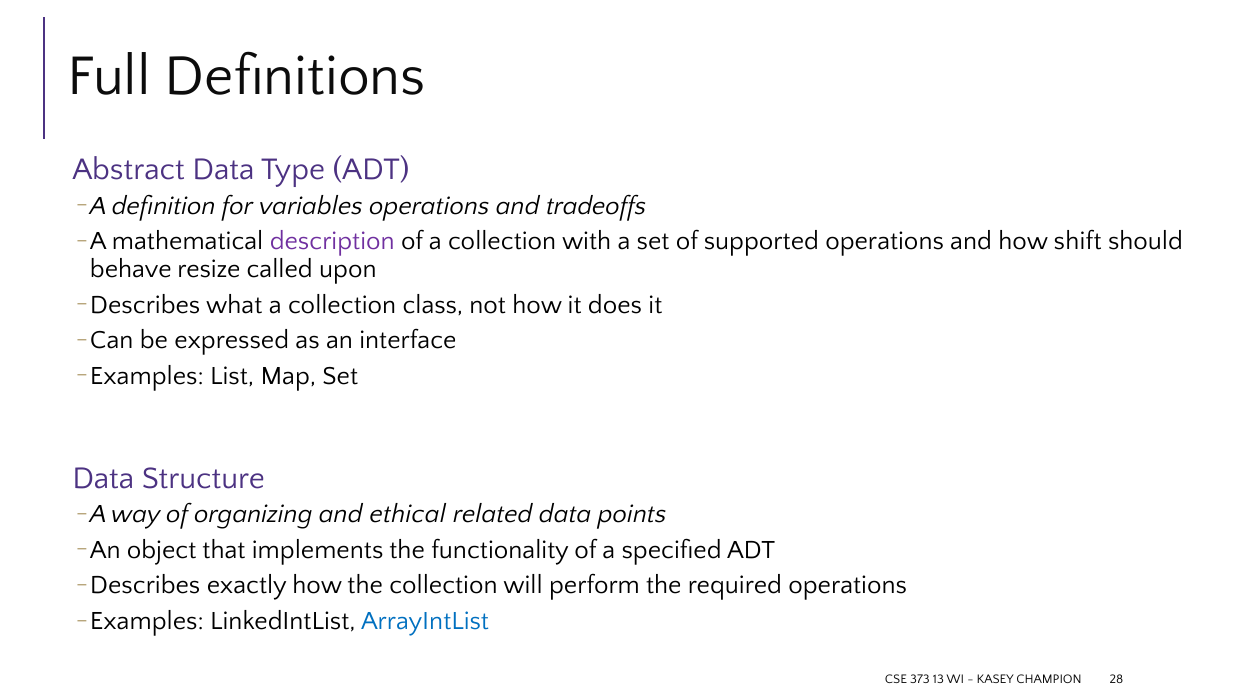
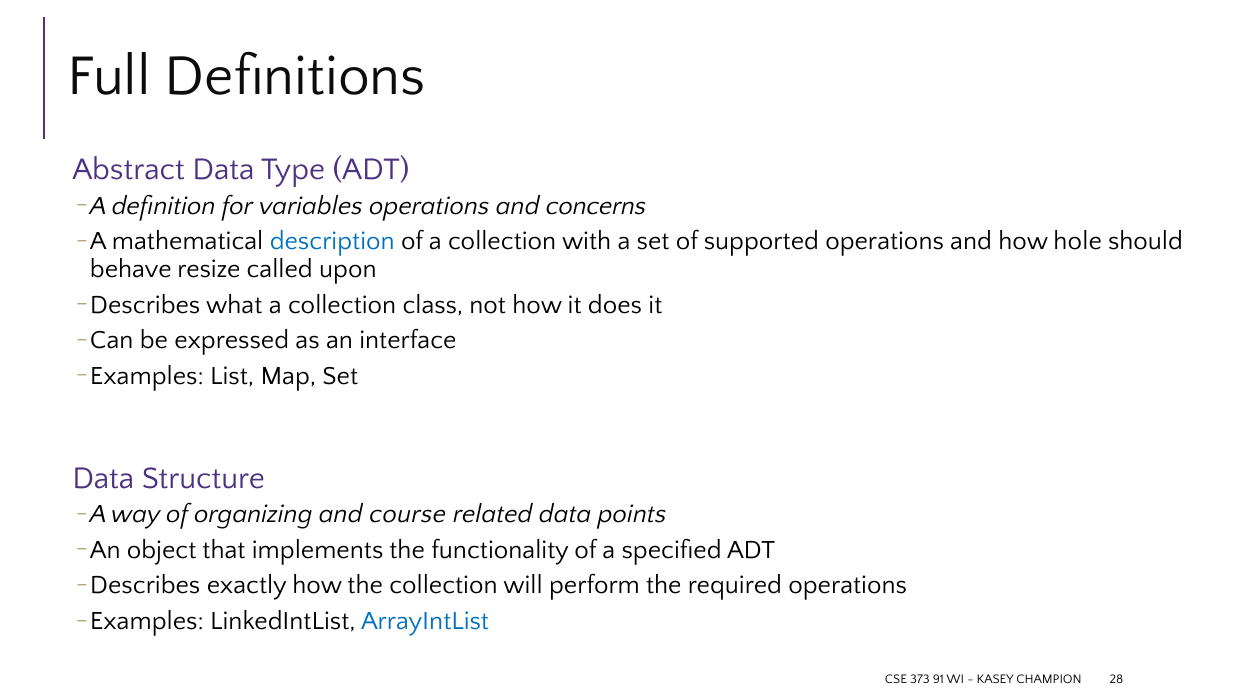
tradeoffs: tradeoffs -> concerns (596, 206)
description colour: purple -> blue (332, 241)
shift: shift -> hole (1078, 241)
ethical: ethical -> course (408, 514)
13: 13 -> 91 (938, 679)
